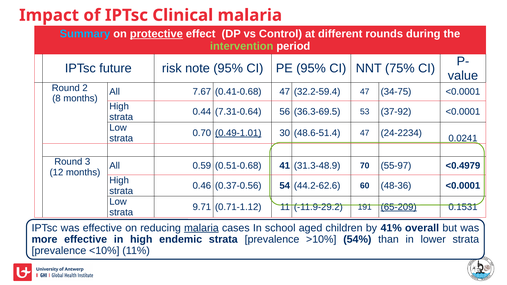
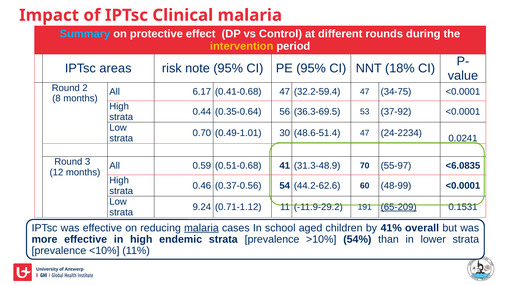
protective underline: present -> none (156, 34)
intervention colour: light green -> yellow (242, 46)
future: future -> areas (115, 69)
75%: 75% -> 18% (400, 69)
7.67: 7.67 -> 6.17 (202, 92)
7.31-0.64: 7.31-0.64 -> 0.35-0.64 (238, 112)
0.49-1.01 underline: present -> none (238, 133)
<0.4979: <0.4979 -> <6.0835 (463, 166)
48-36: 48-36 -> 48-99 (396, 186)
9.71: 9.71 -> 9.24 (202, 207)
